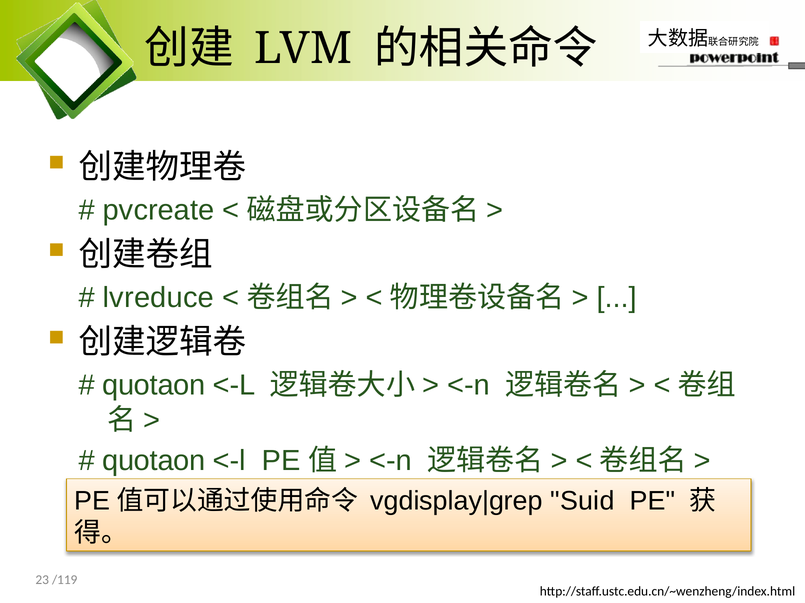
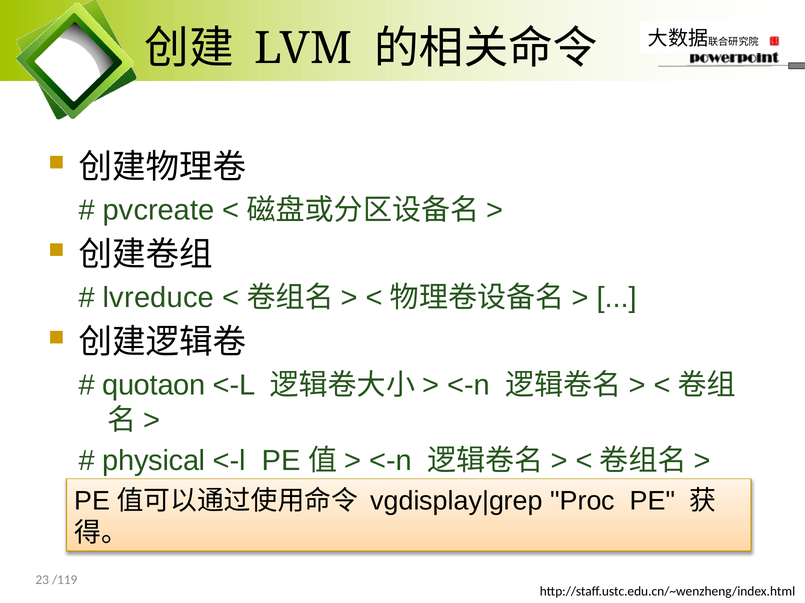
quotaon: quotaon -> physical (154, 461)
Suid: Suid -> Proc (583, 501)
